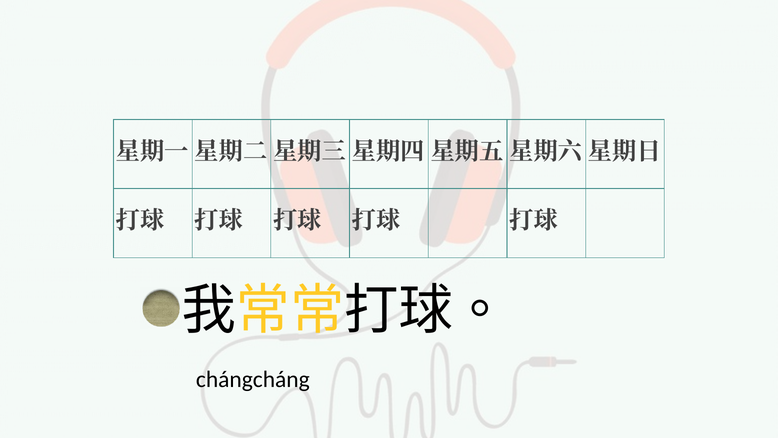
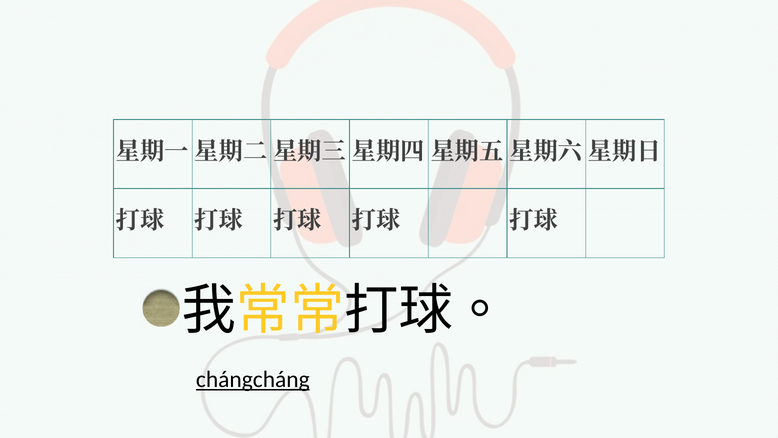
chángcháng underline: none -> present (253, 379)
